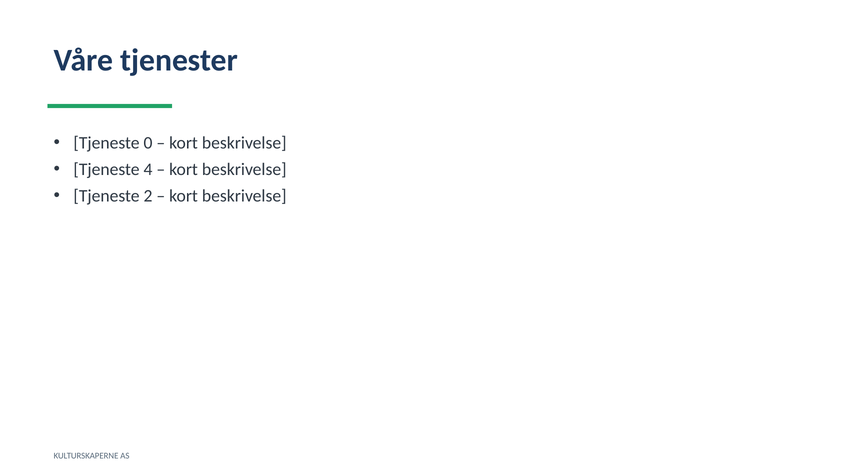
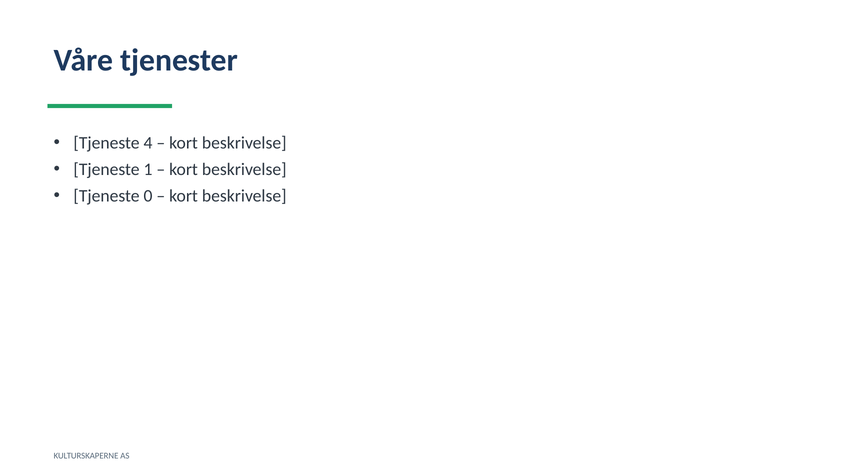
0: 0 -> 4 (148, 143)
4: 4 -> 1 (148, 169)
2: 2 -> 0 (148, 196)
